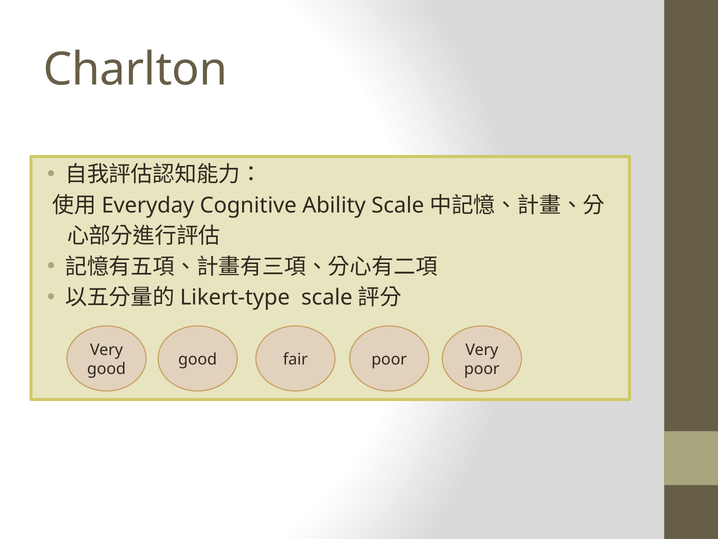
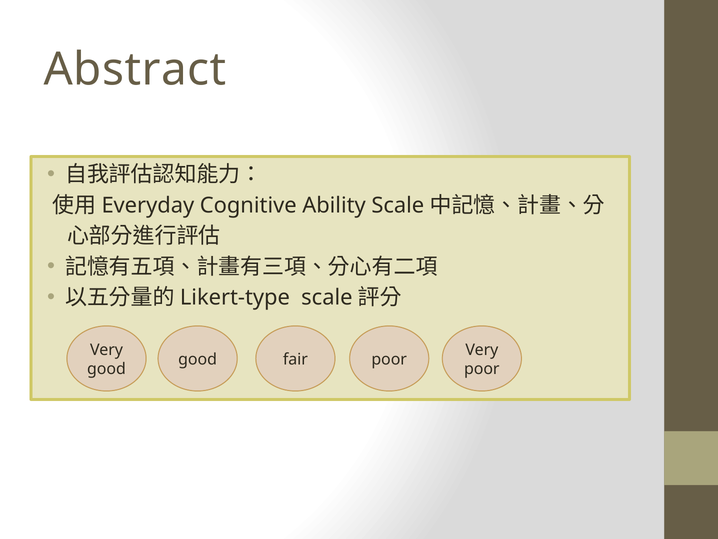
Charlton: Charlton -> Abstract (135, 70)
